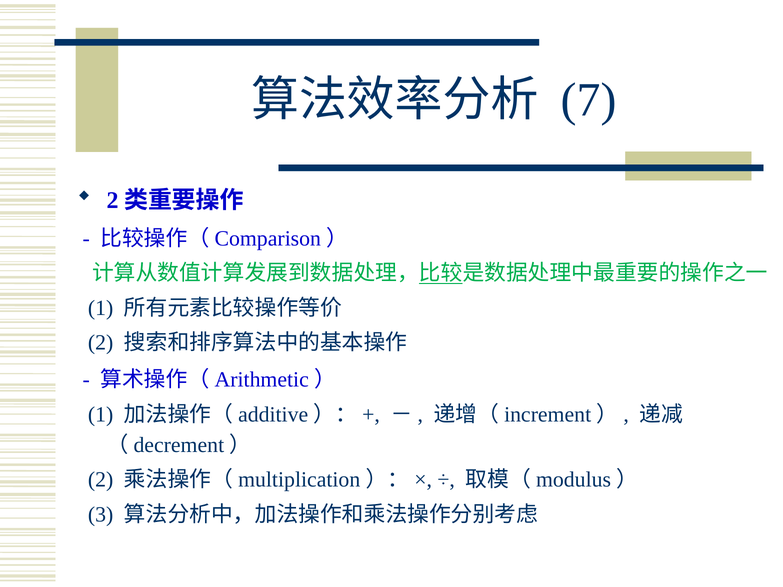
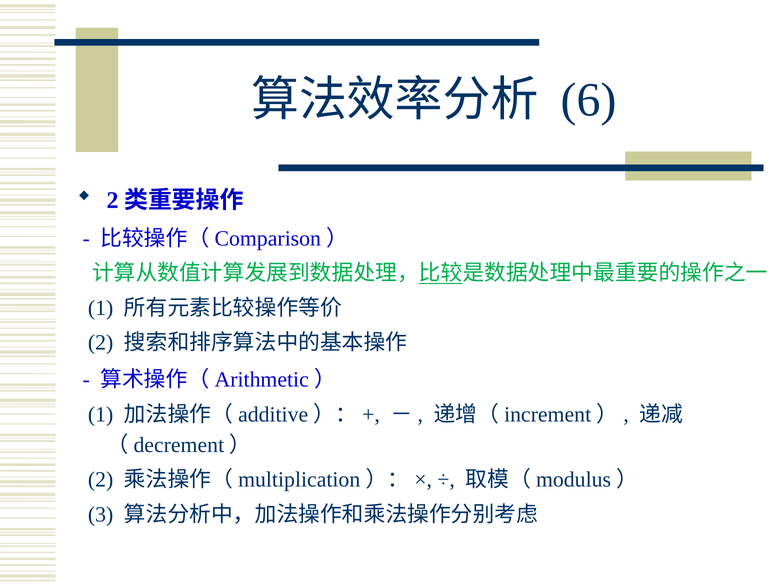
7: 7 -> 6 (589, 100)
